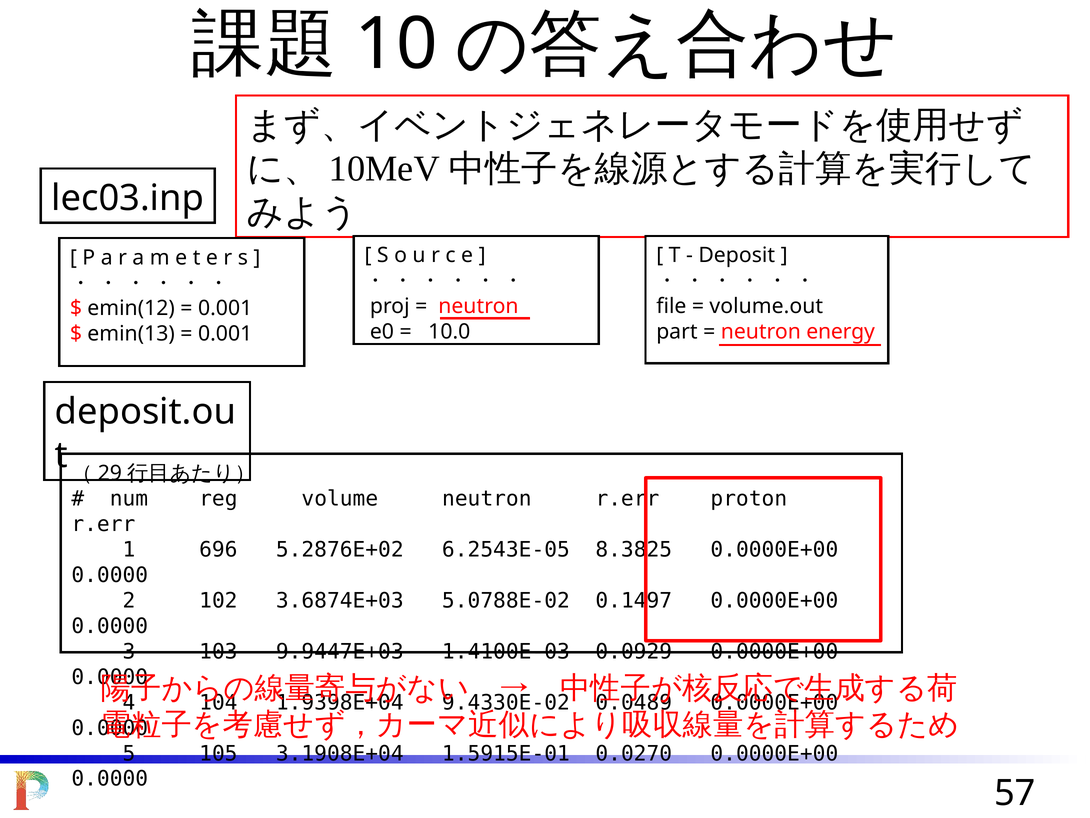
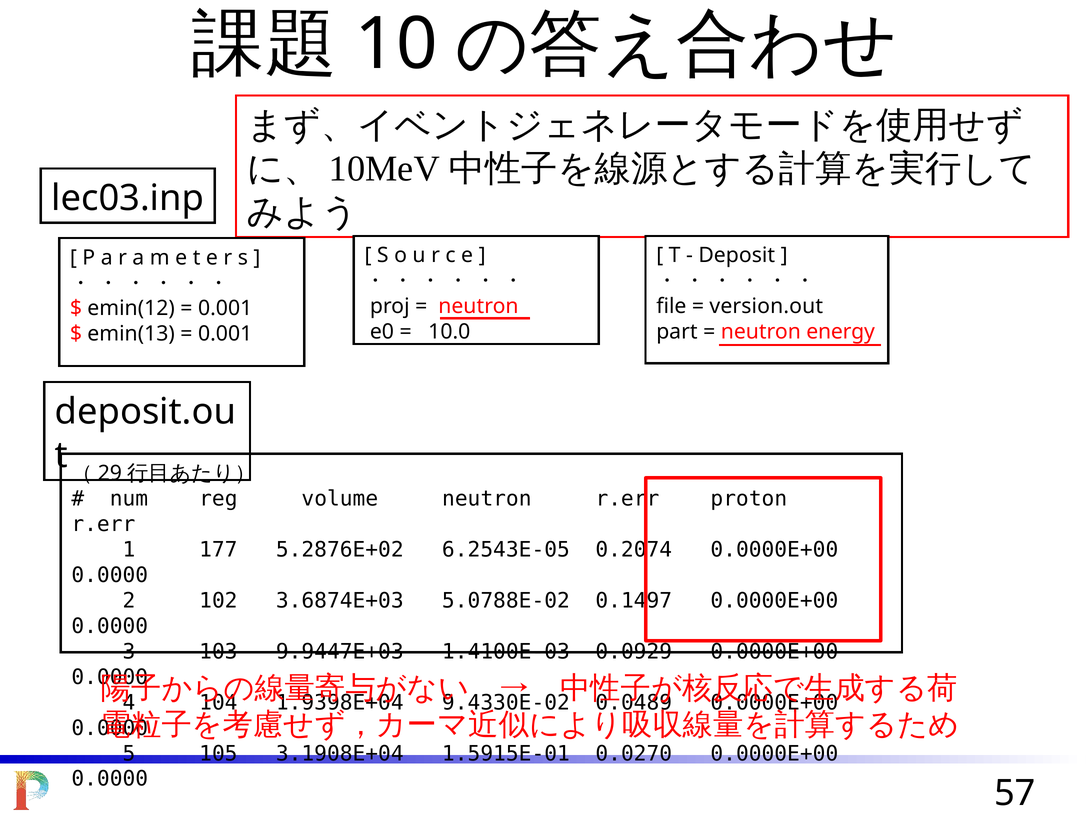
volume.out: volume.out -> version.out (766, 306)
696: 696 -> 177 (218, 549)
8.3825: 8.3825 -> 0.2074 (634, 549)
